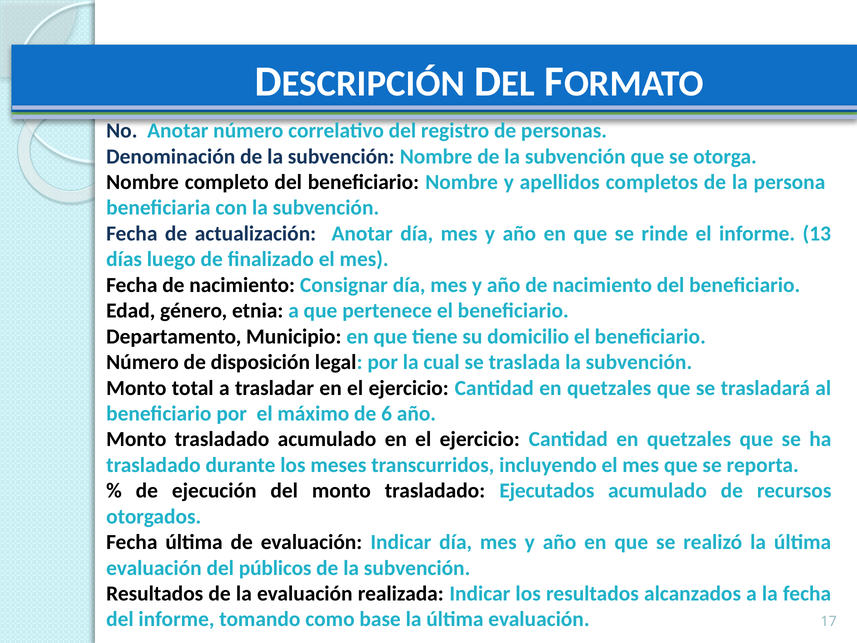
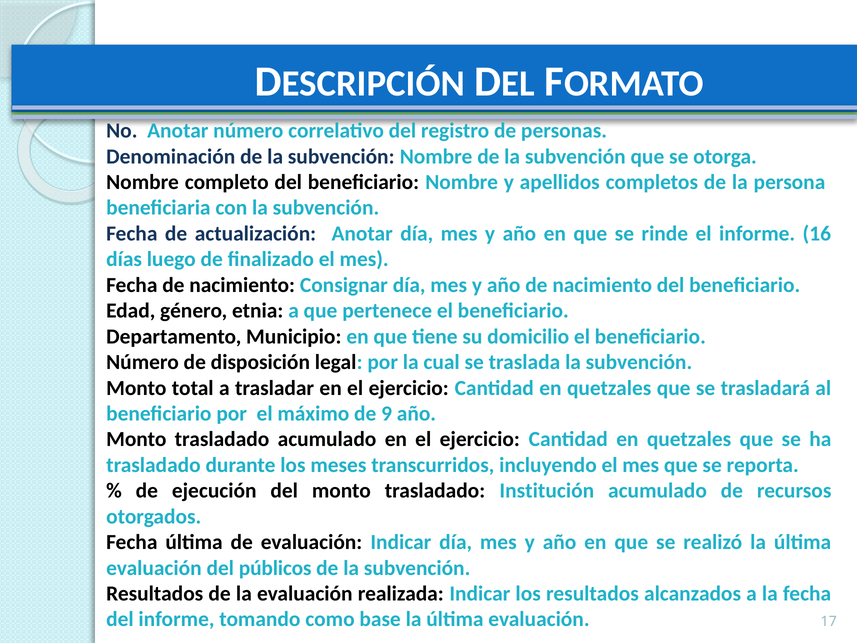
13: 13 -> 16 (817, 234)
6: 6 -> 9 (387, 414)
Ejecutados: Ejecutados -> Institución (547, 491)
